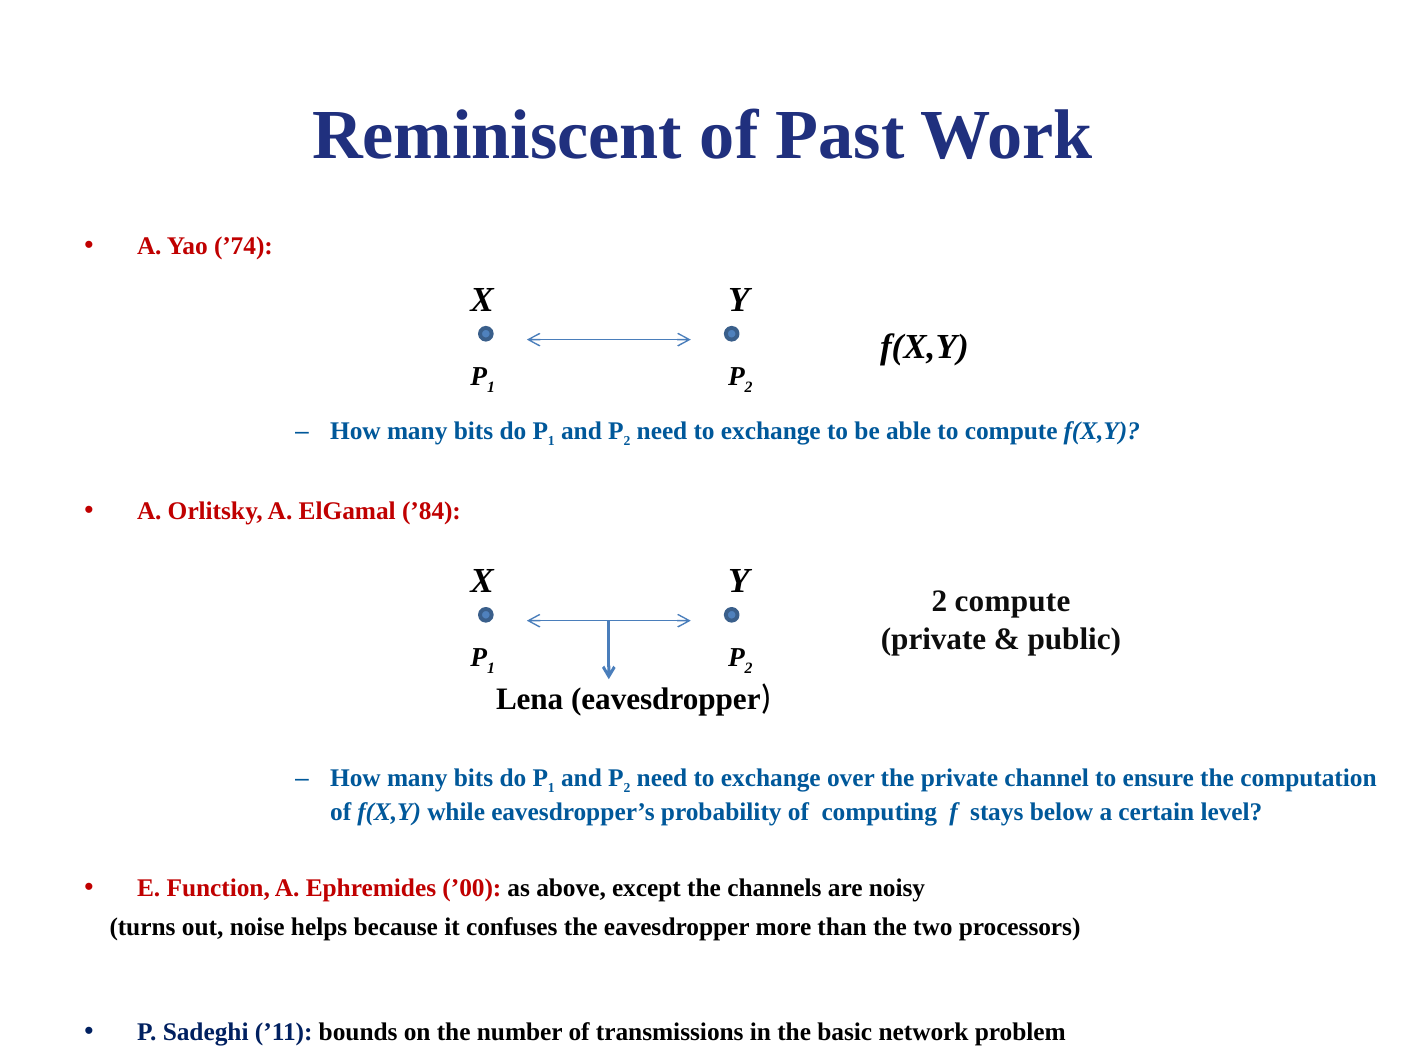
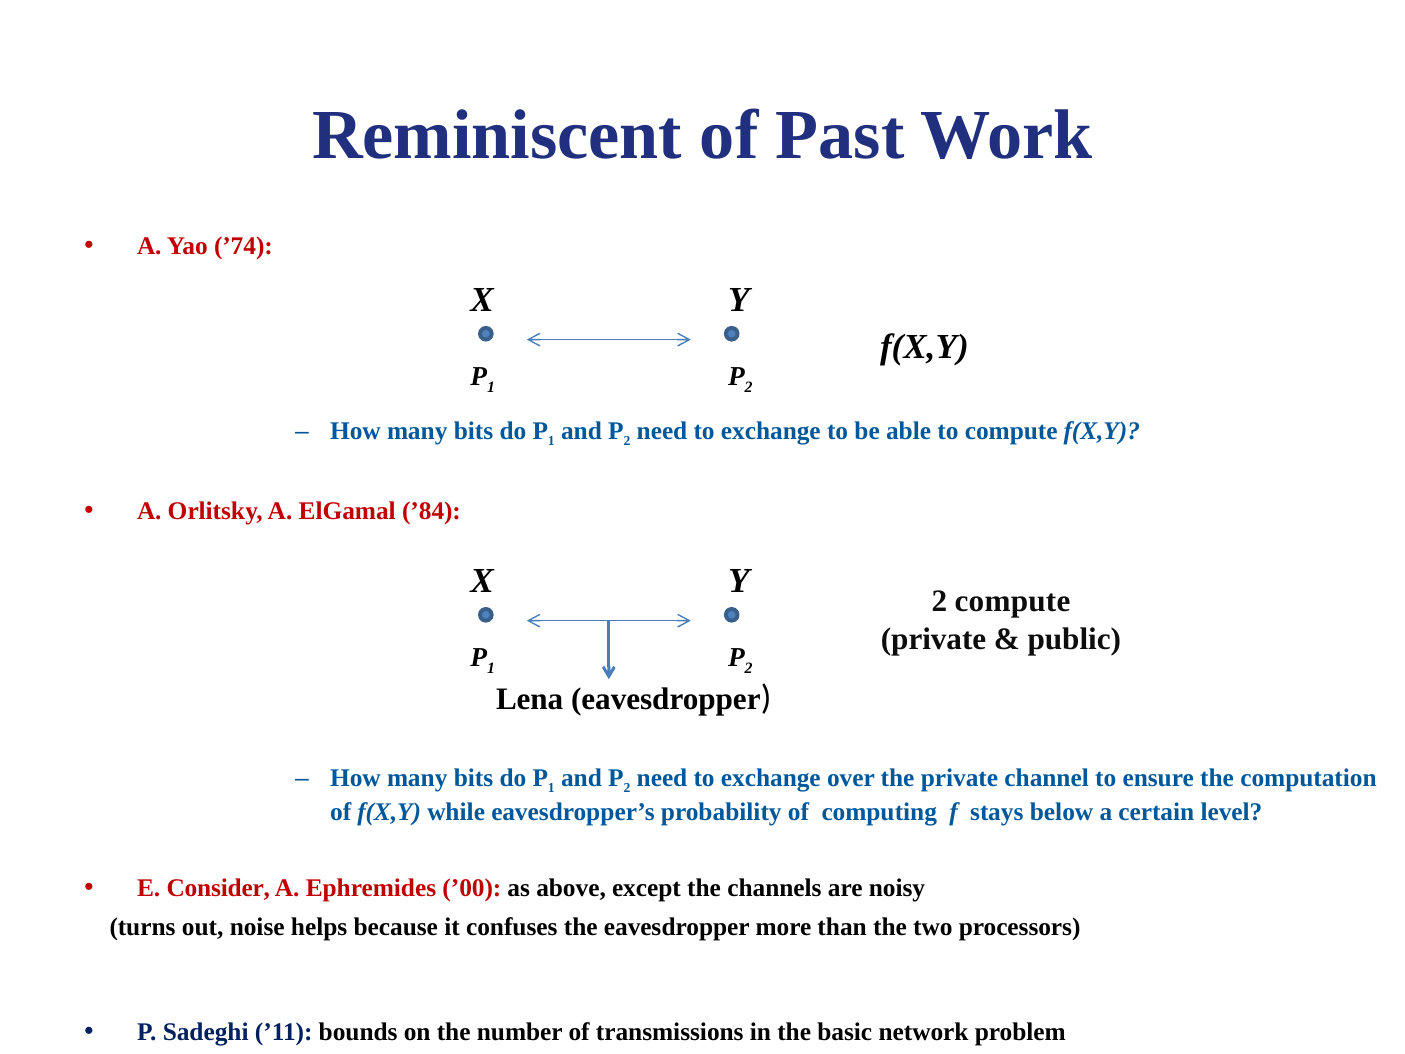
Function: Function -> Consider (218, 888)
